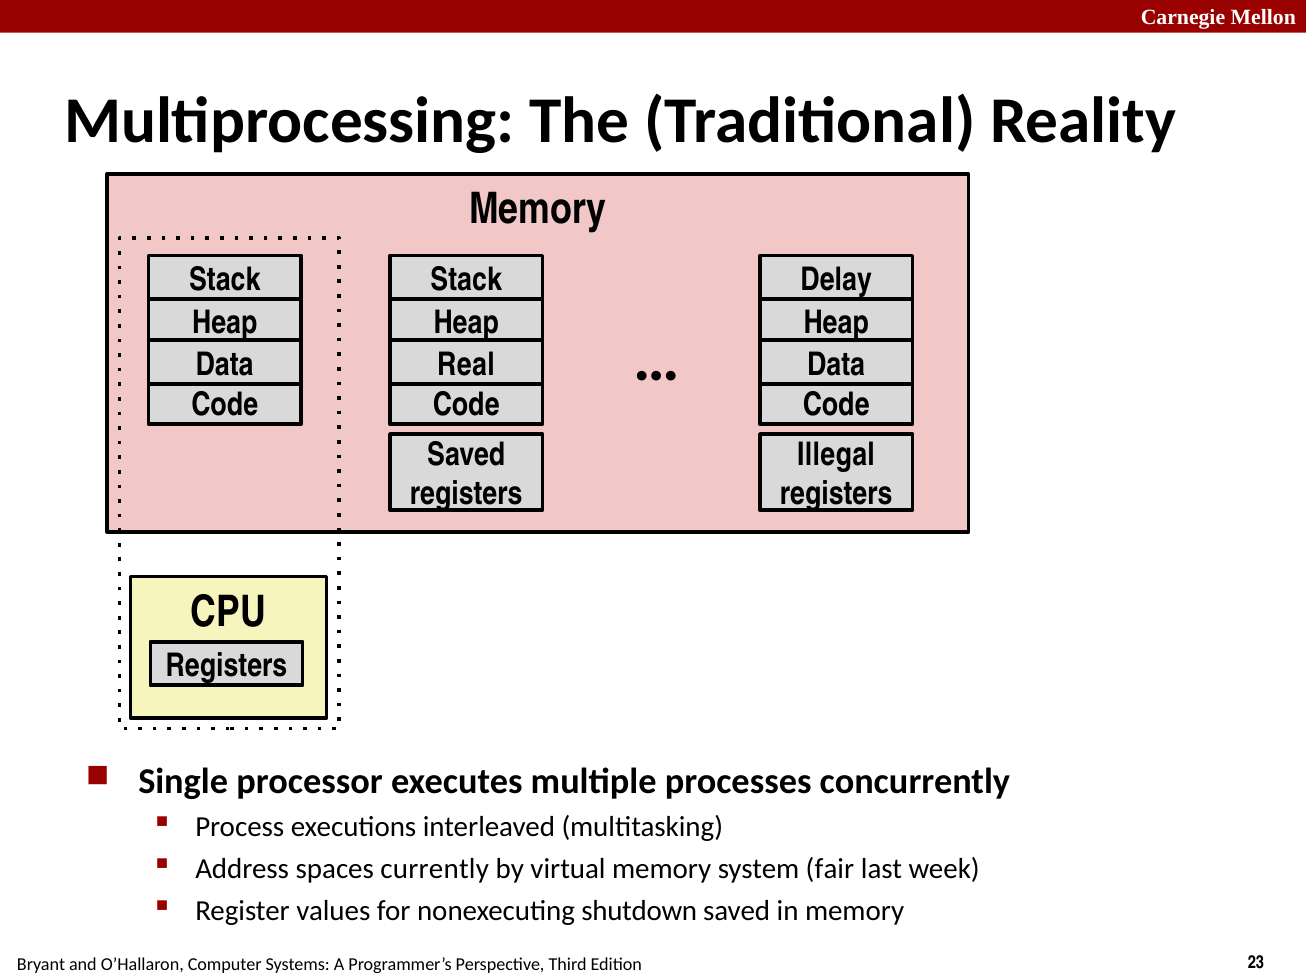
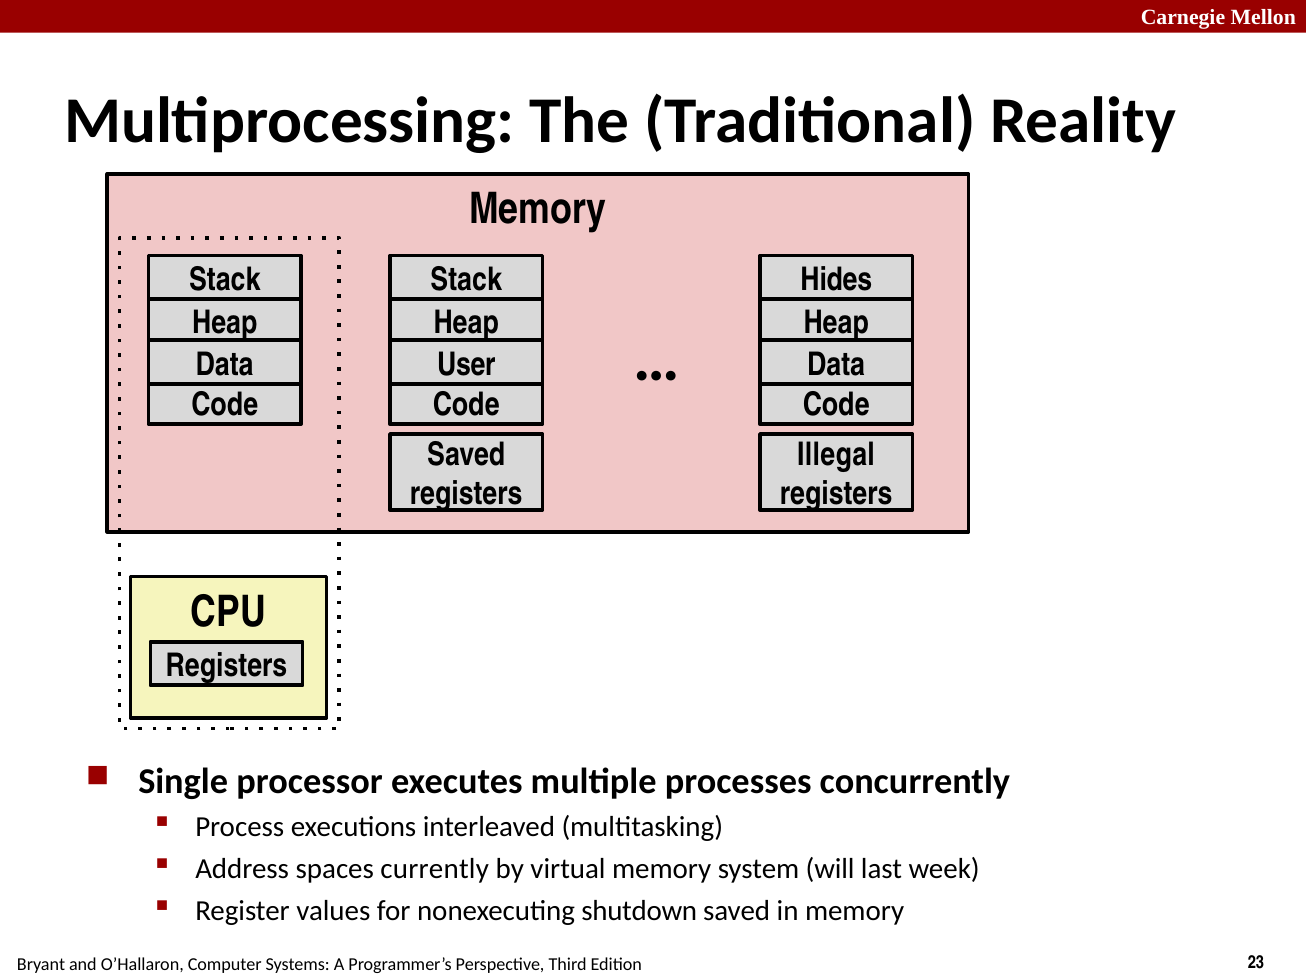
Delay: Delay -> Hides (836, 280)
Real: Real -> User (466, 364)
fair: fair -> will (830, 870)
